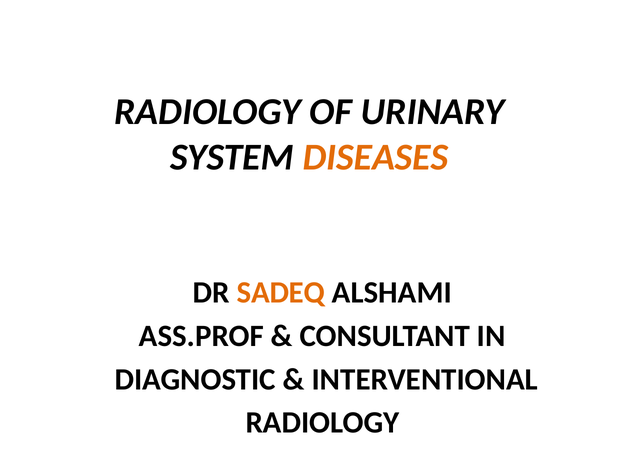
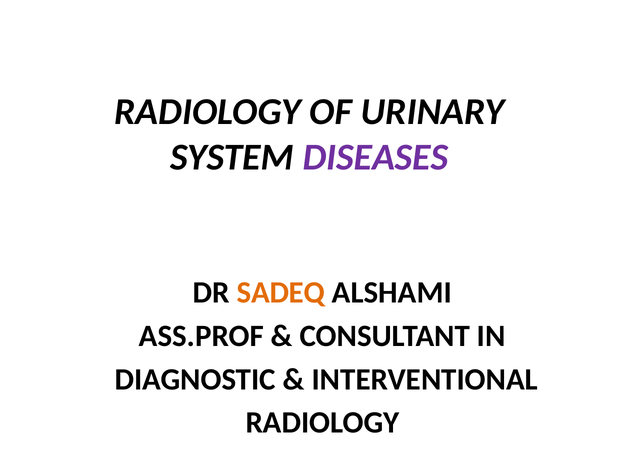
DISEASES colour: orange -> purple (375, 157)
